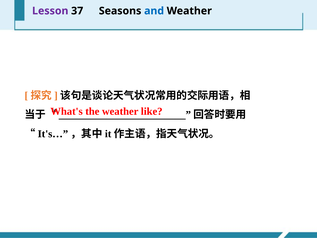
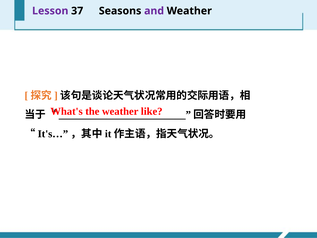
and colour: blue -> purple (154, 11)
